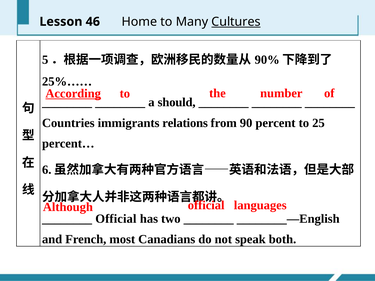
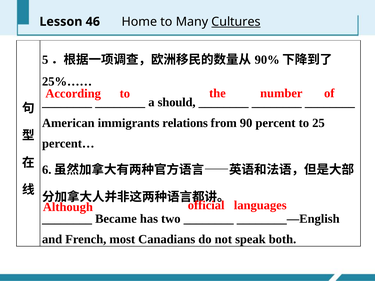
According underline: present -> none (73, 94)
Countries: Countries -> American (68, 123)
Official: Official -> Became (116, 219)
